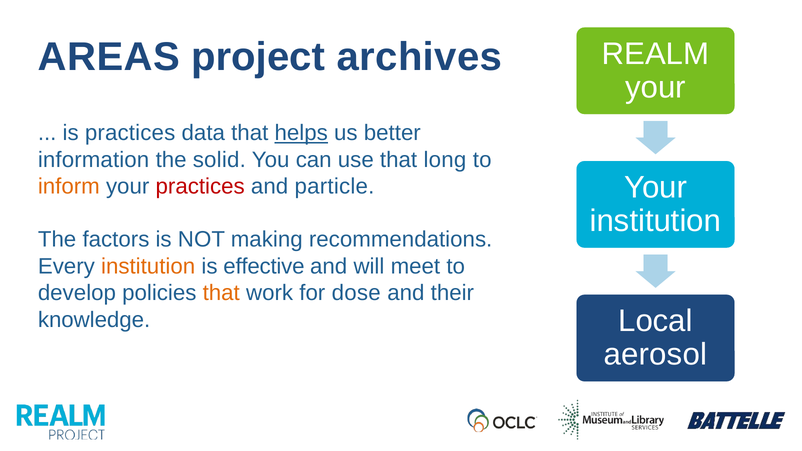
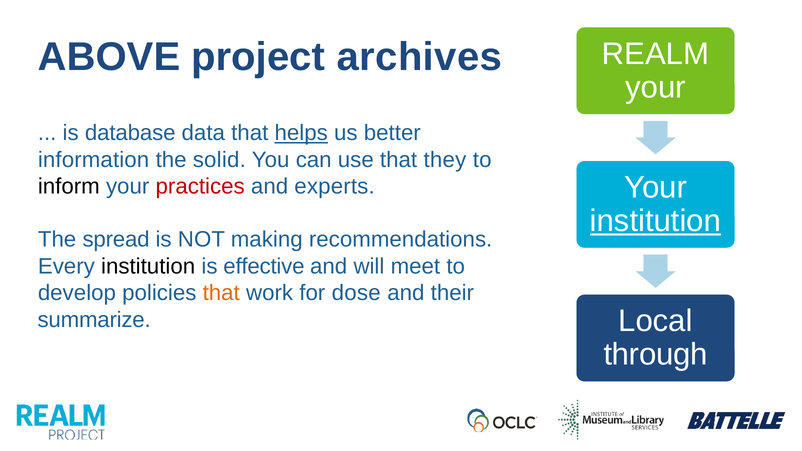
AREAS: AREAS -> ABOVE (109, 57)
is practices: practices -> database (130, 133)
long: long -> they (445, 160)
inform colour: orange -> black (69, 187)
particle: particle -> experts (335, 187)
institution underline: none -> present (655, 221)
factors: factors -> spread (116, 240)
institution colour: orange -> black (148, 266)
knowledge: knowledge -> summarize (94, 320)
aerosol: aerosol -> through (656, 355)
